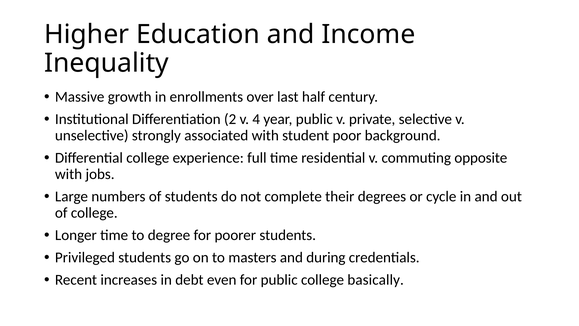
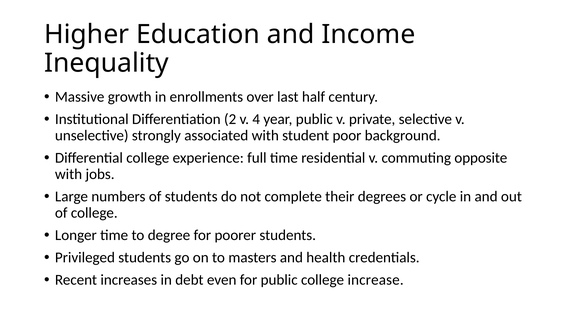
during: during -> health (326, 257)
basically: basically -> increase (376, 280)
